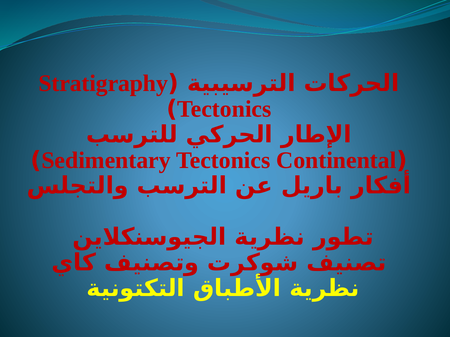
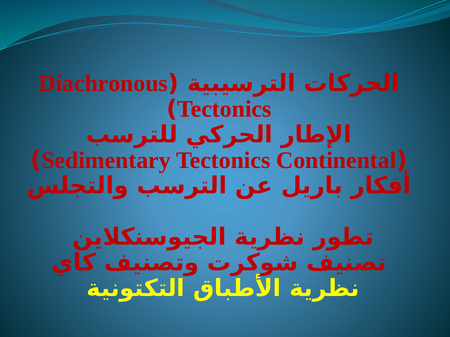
Stratigraphy: Stratigraphy -> Diachronous (103, 83)
